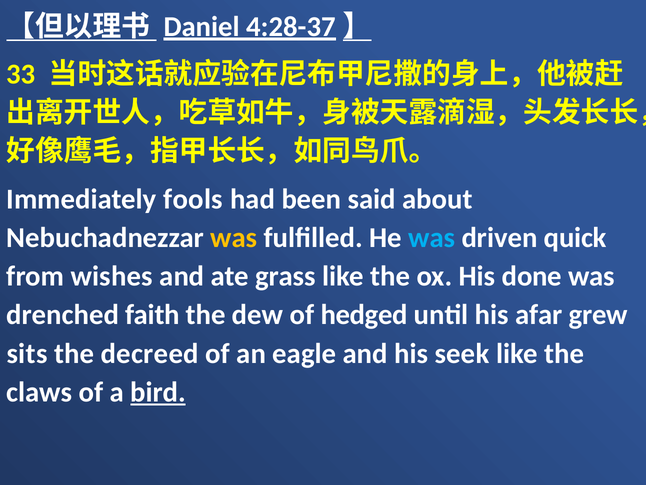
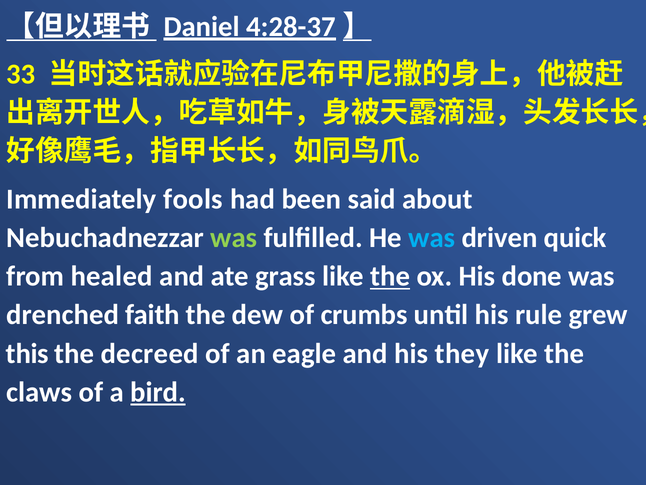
was colour: yellow -> light green (234, 237)
wishes: wishes -> healed (112, 276)
the underline: none -> present (390, 276)
hedged: hedged -> crumbs (364, 315)
afar: afar -> rule (539, 315)
sits: sits -> this (27, 353)
seek: seek -> they (462, 353)
